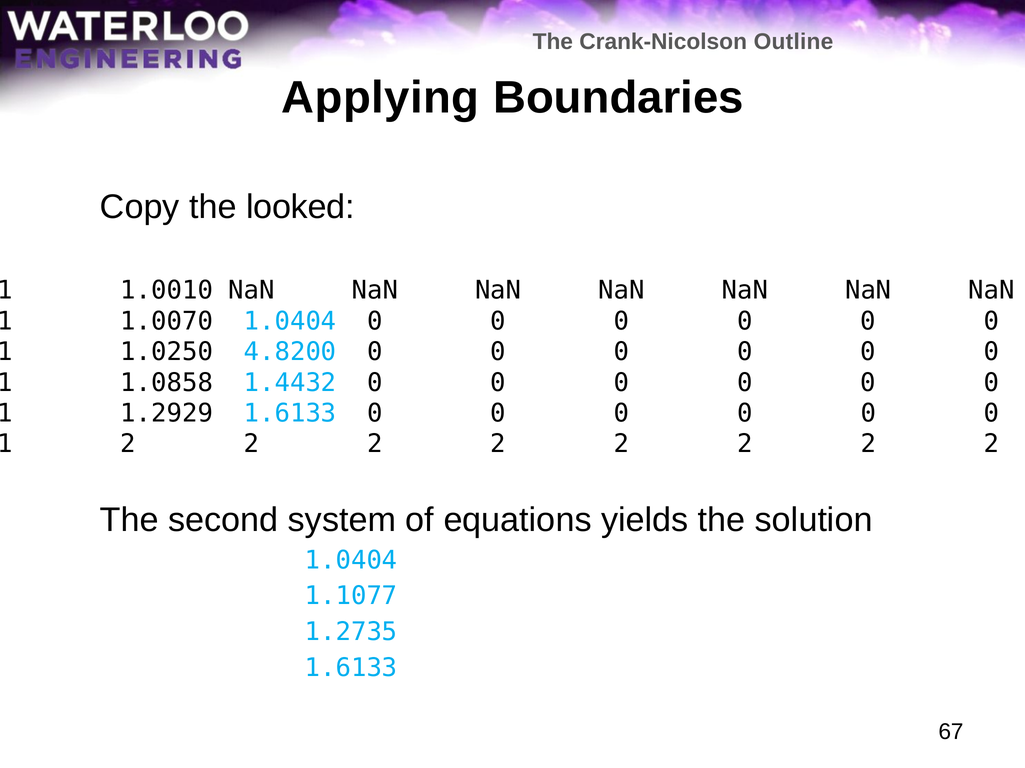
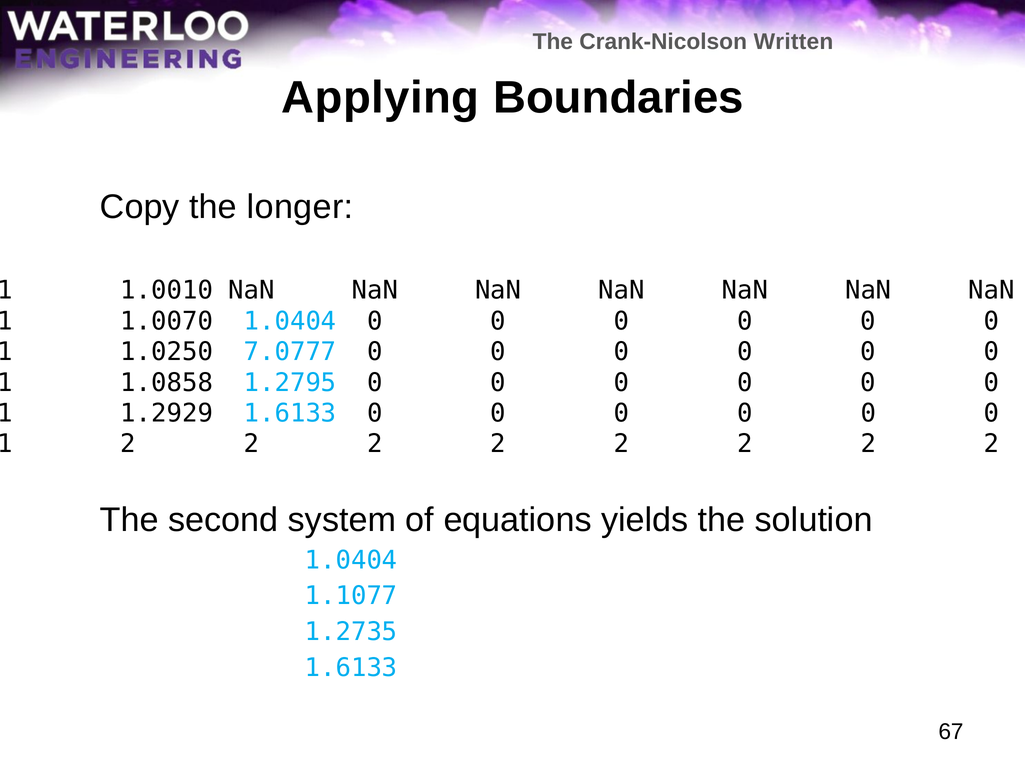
Outline: Outline -> Written (794, 42)
looked: looked -> longer (300, 207)
4.8200: 4.8200 -> 7.0777 (290, 352)
1.4432: 1.4432 -> 1.2795 (290, 383)
